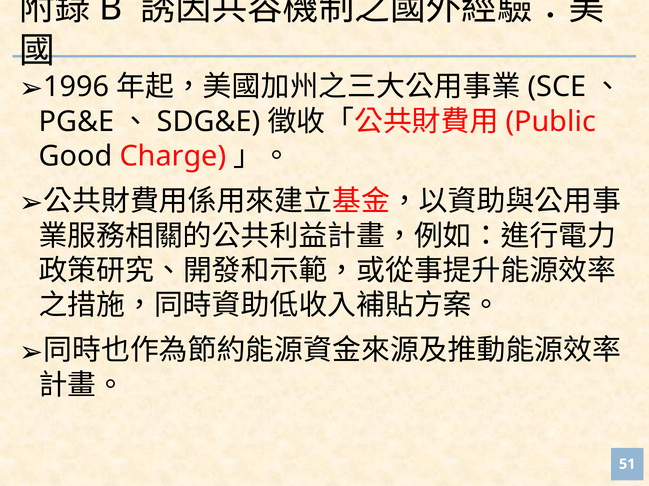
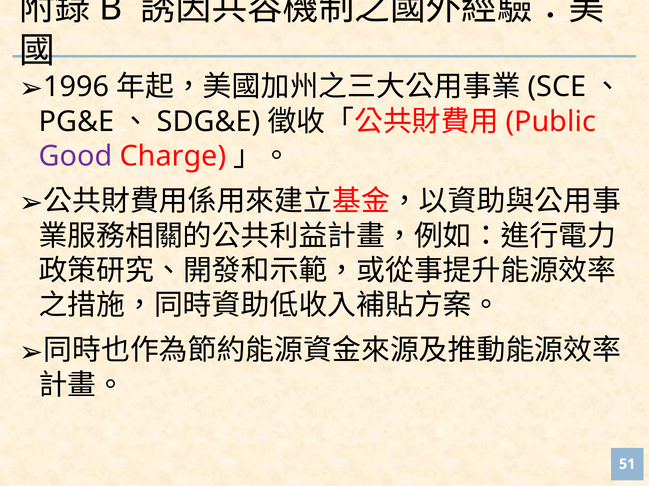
Good colour: black -> purple (75, 156)
